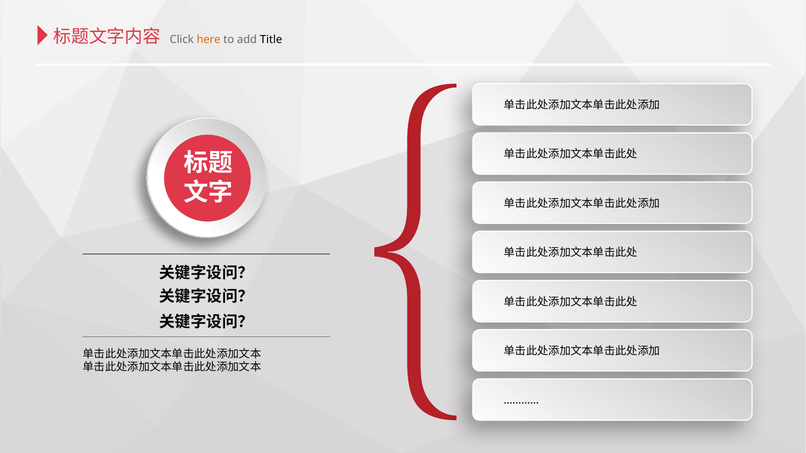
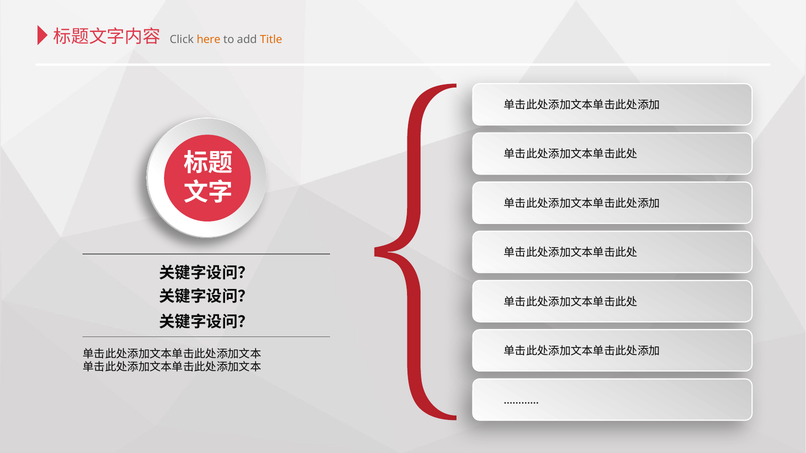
Title colour: black -> orange (271, 40)
